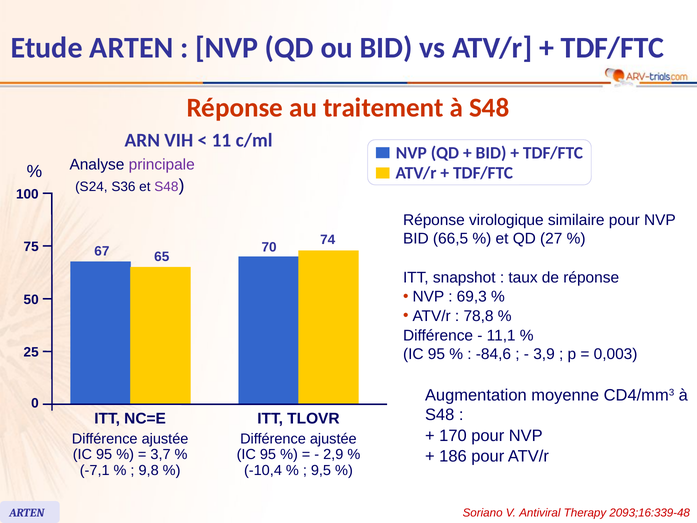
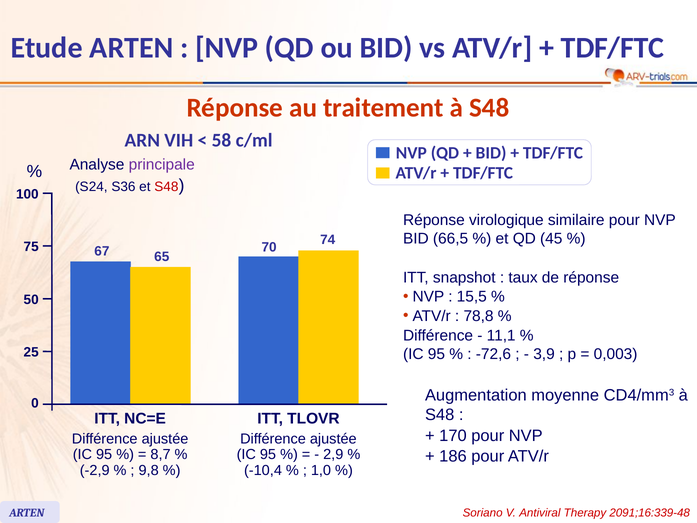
11: 11 -> 58 (221, 140)
S48 colour: purple -> red (166, 187)
27: 27 -> 45 (551, 239)
69,3: 69,3 -> 15,5 (472, 297)
-84,6: -84,6 -> -72,6 (493, 354)
3,7: 3,7 -> 8,7 (161, 454)
-7,1: -7,1 -> -2,9 (95, 470)
9,5: 9,5 -> 1,0 (321, 470)
2093;16:339-48: 2093;16:339-48 -> 2091;16:339-48 (650, 513)
